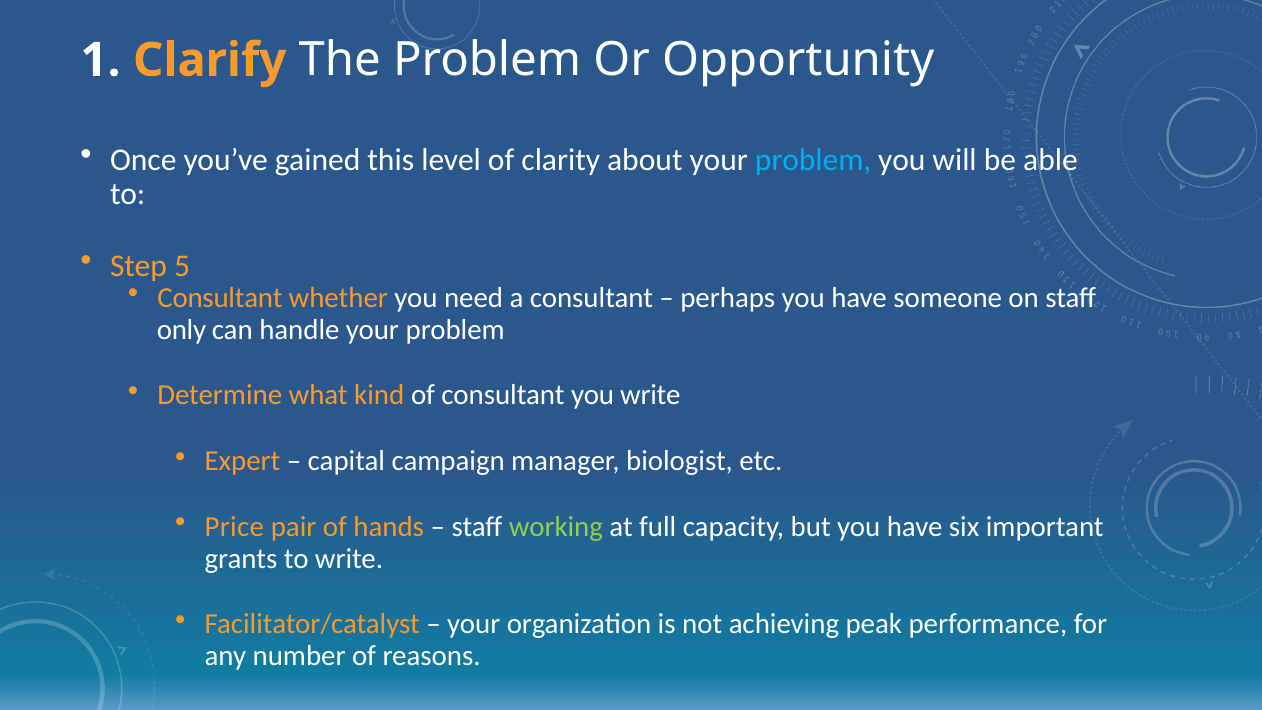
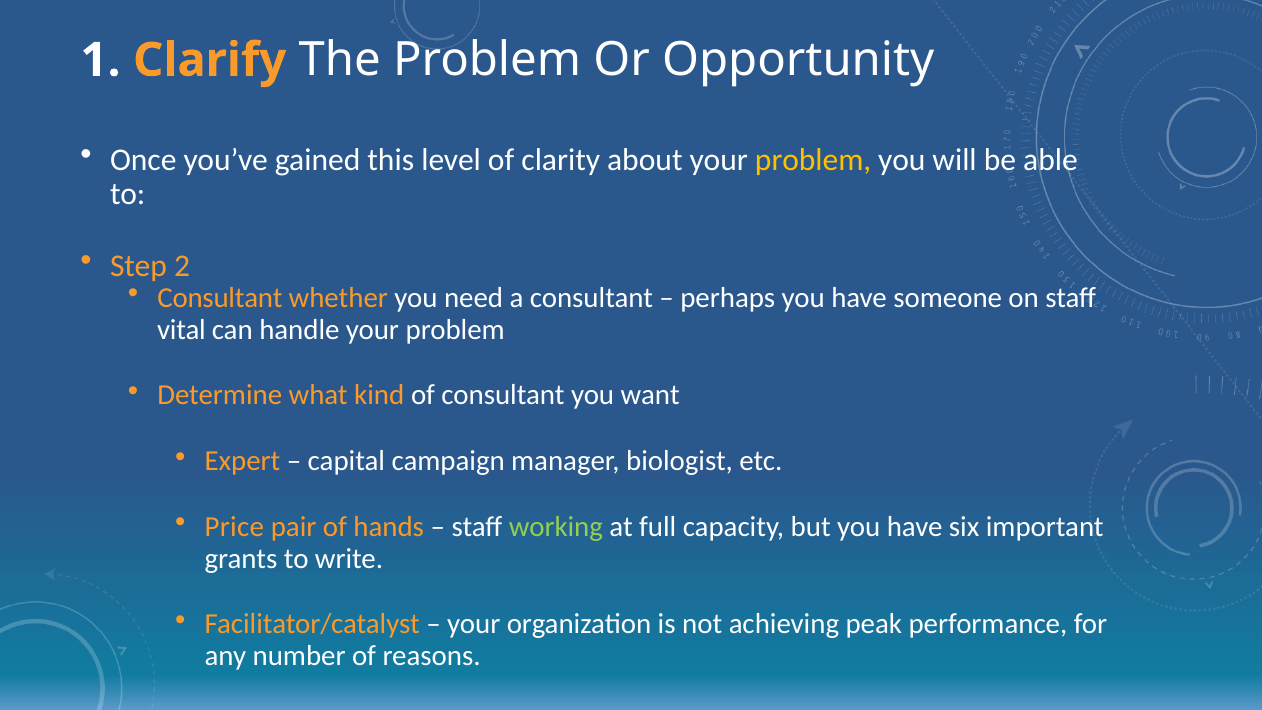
problem colour: light blue -> yellow (813, 160)
5: 5 -> 2 (182, 266)
only: only -> vital (181, 329)
you write: write -> want (650, 395)
